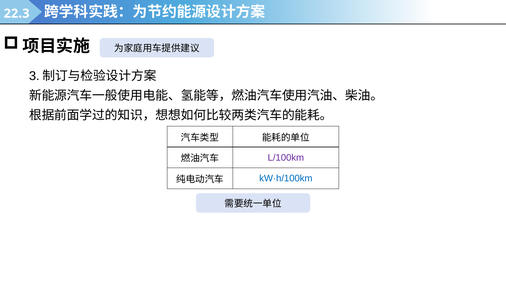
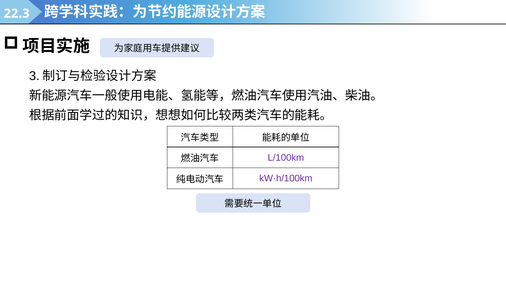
kW·h/100km colour: blue -> purple (286, 179)
